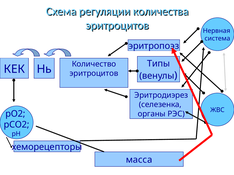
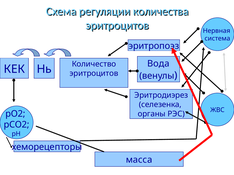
Типы: Типы -> Вода (158, 64)
